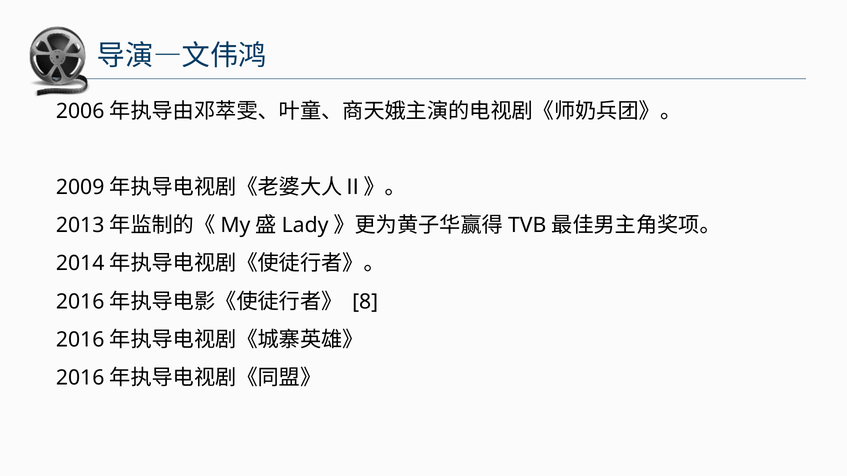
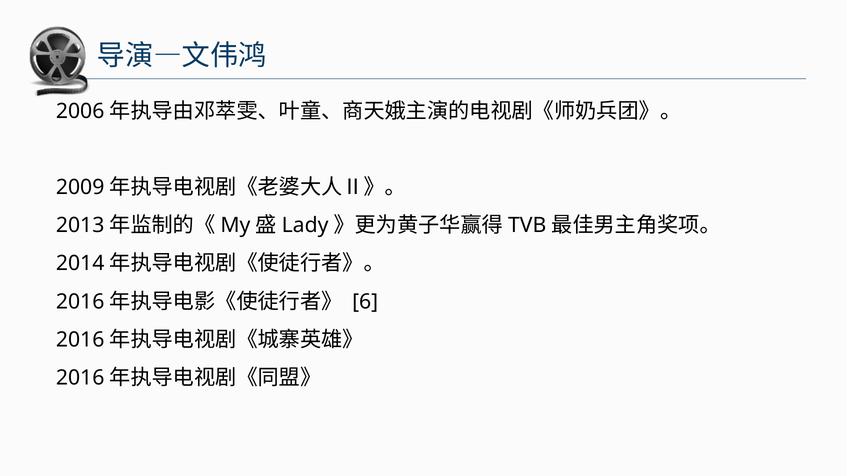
8: 8 -> 6 (365, 302)
